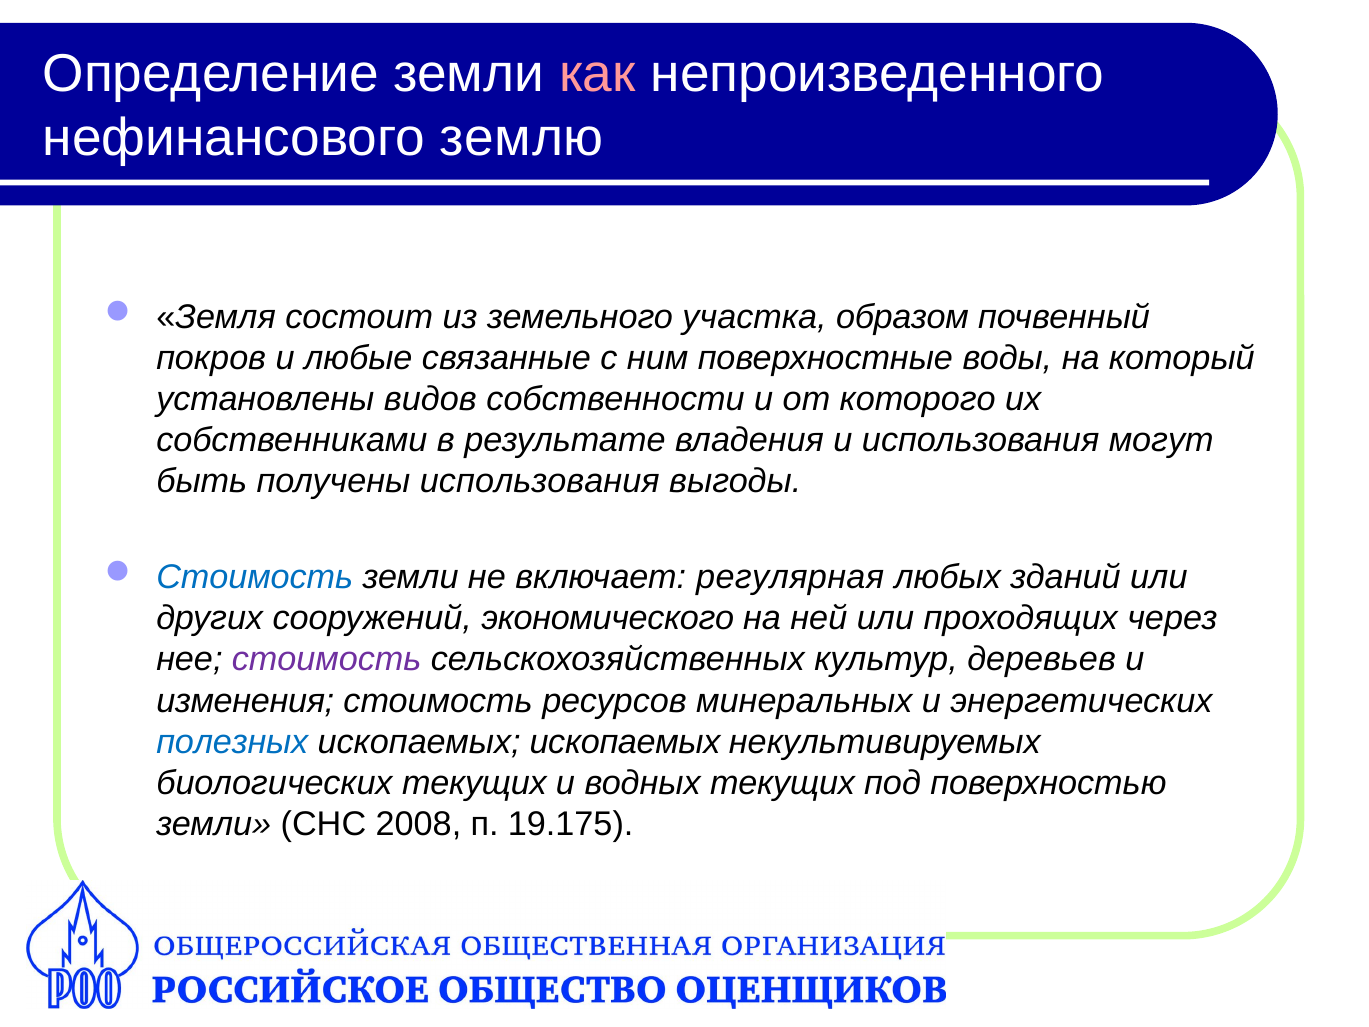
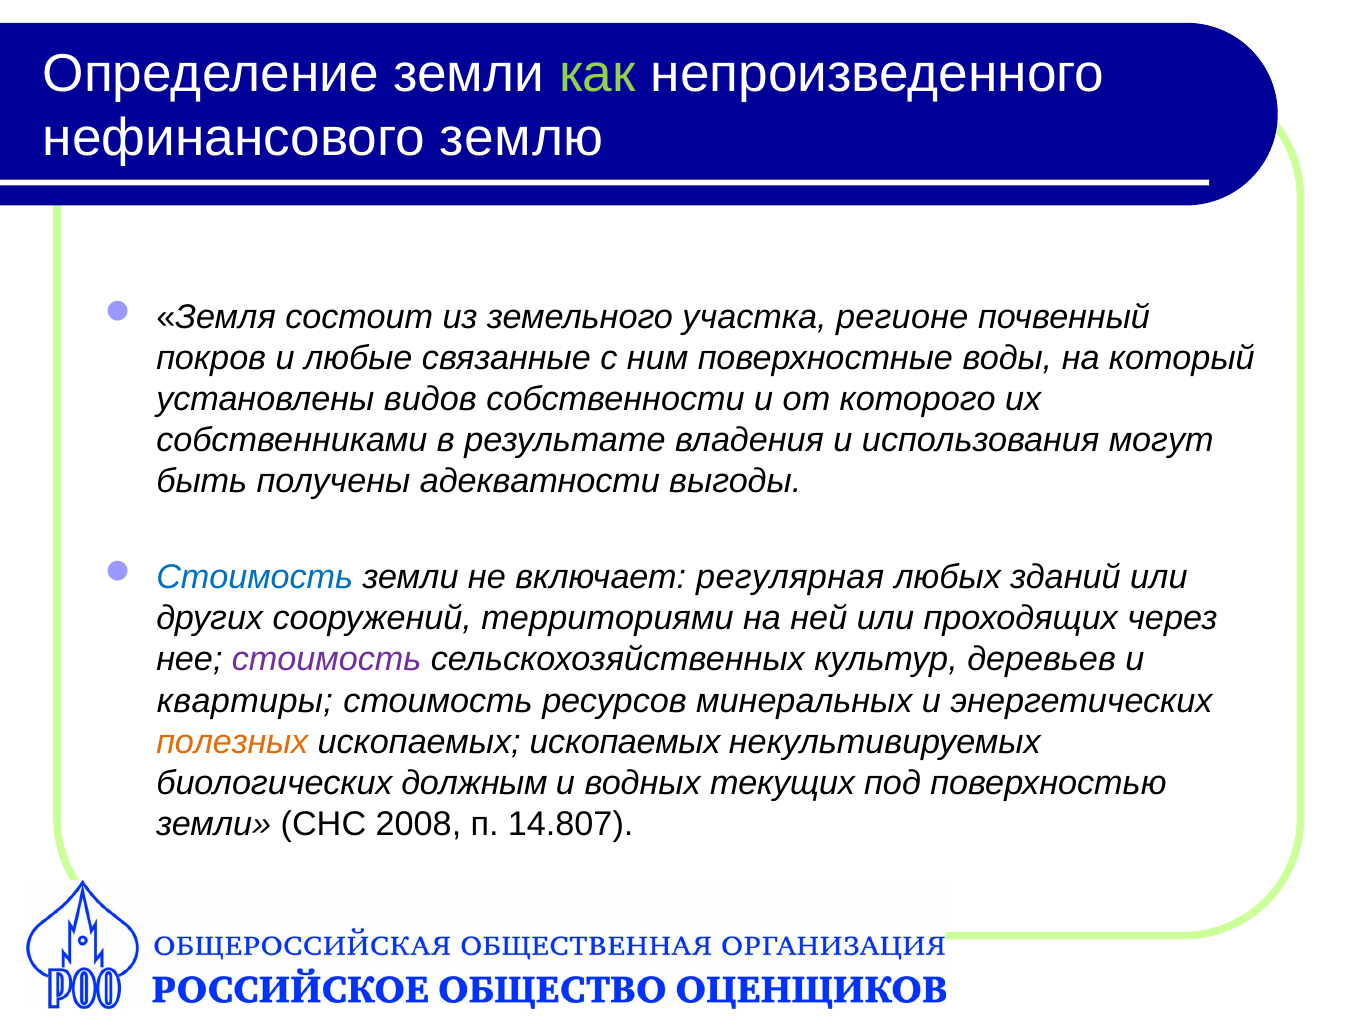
как colour: pink -> light green (597, 74)
образом: образом -> регионе (902, 317)
получены использования: использования -> адекватности (540, 482)
экономического: экономического -> территориями (608, 618)
изменения: изменения -> квартиры (245, 701)
полезных colour: blue -> orange (232, 742)
биологических текущих: текущих -> должным (474, 783)
19.175: 19.175 -> 14.807 (571, 824)
